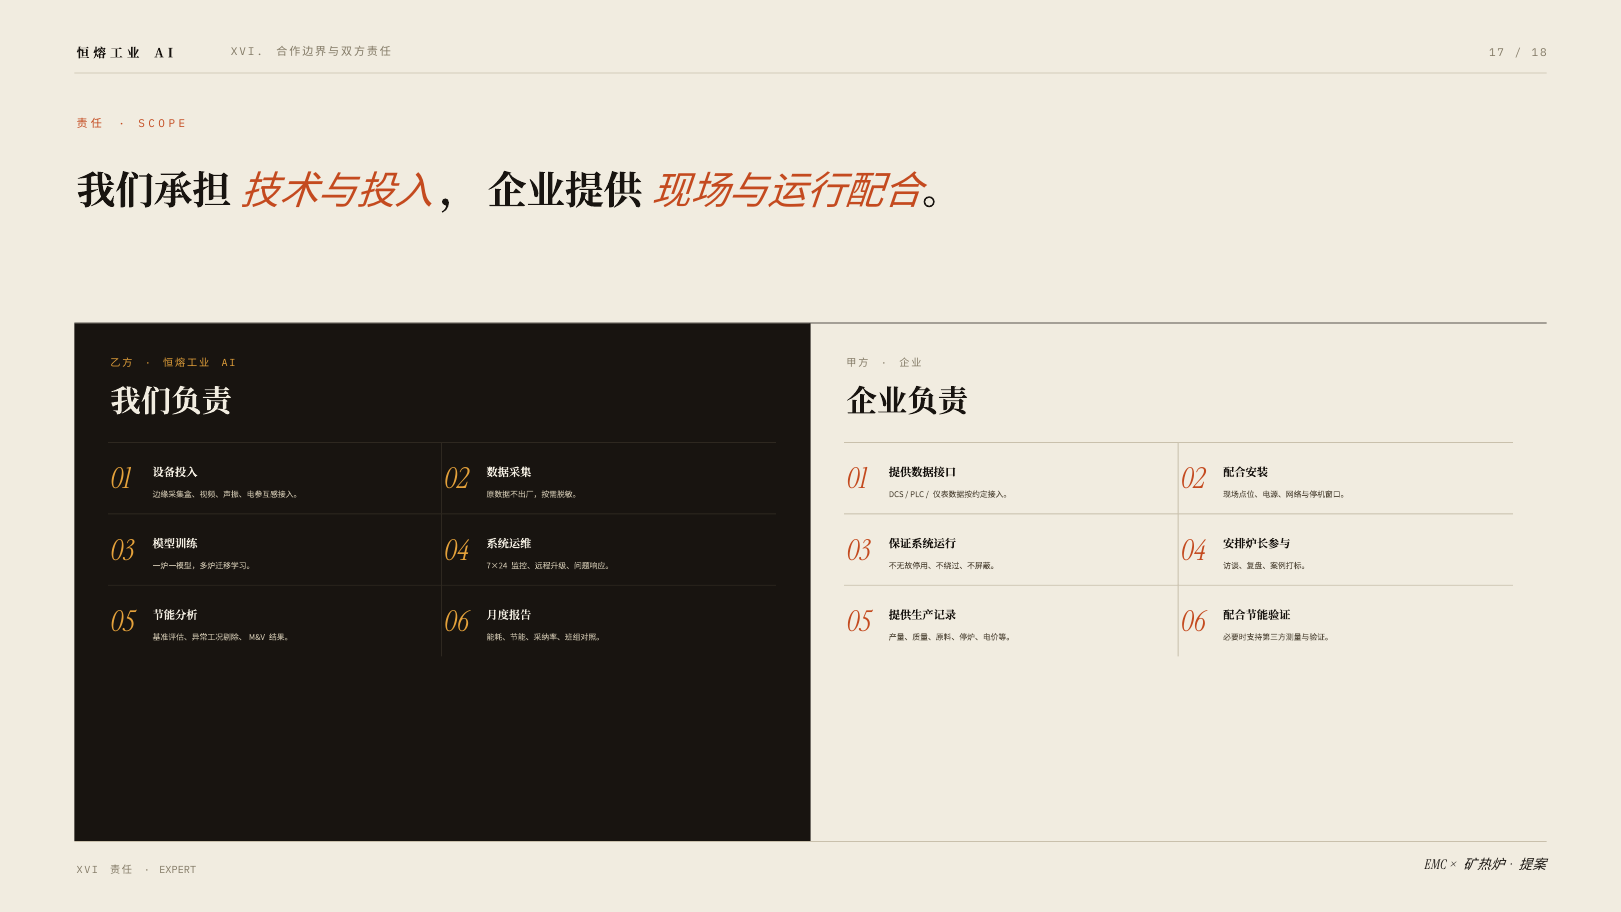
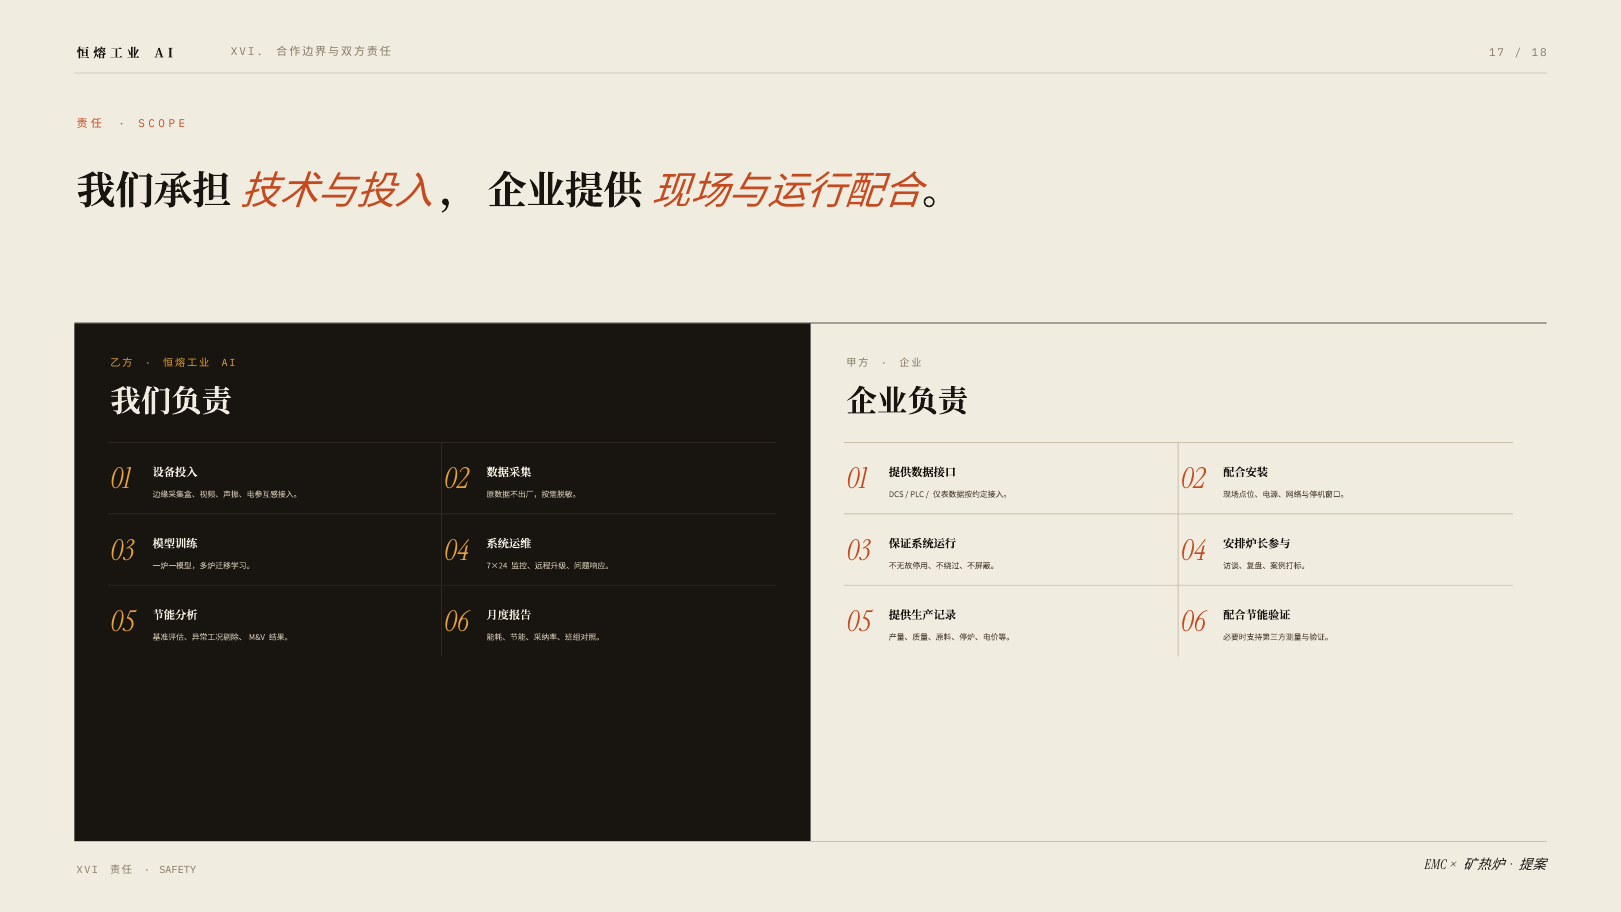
EXPERT: EXPERT -> SAFETY (178, 870)
